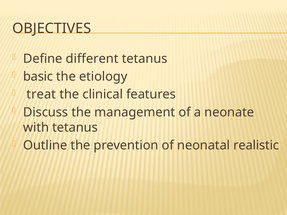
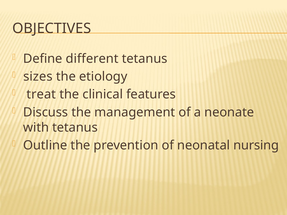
basic: basic -> sizes (38, 77)
realistic: realistic -> nursing (256, 146)
